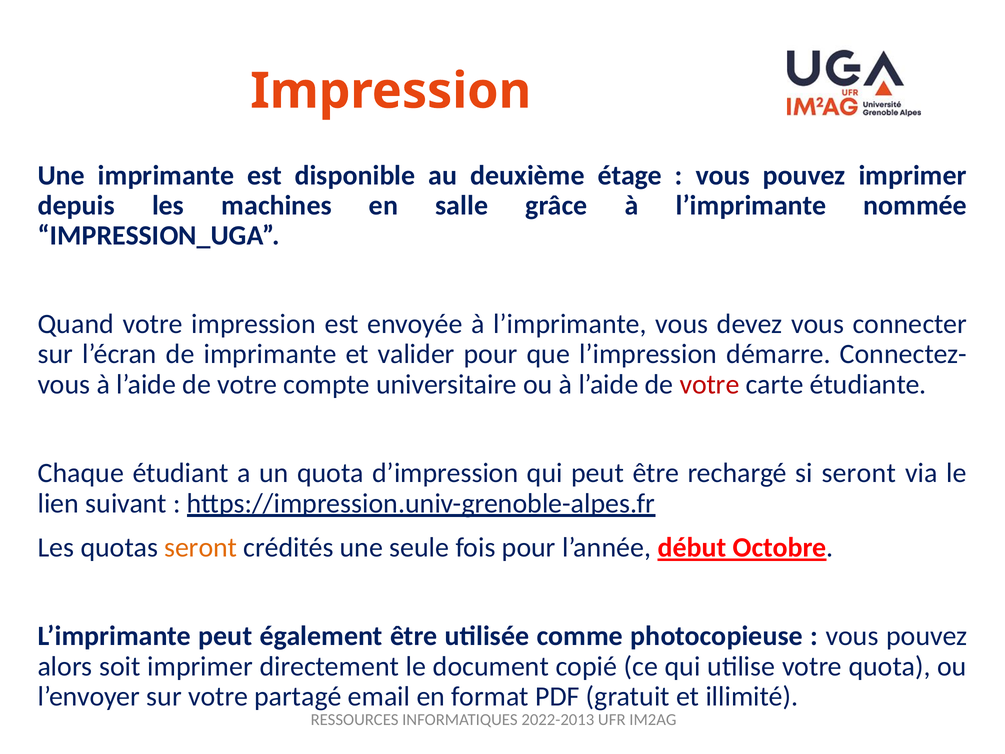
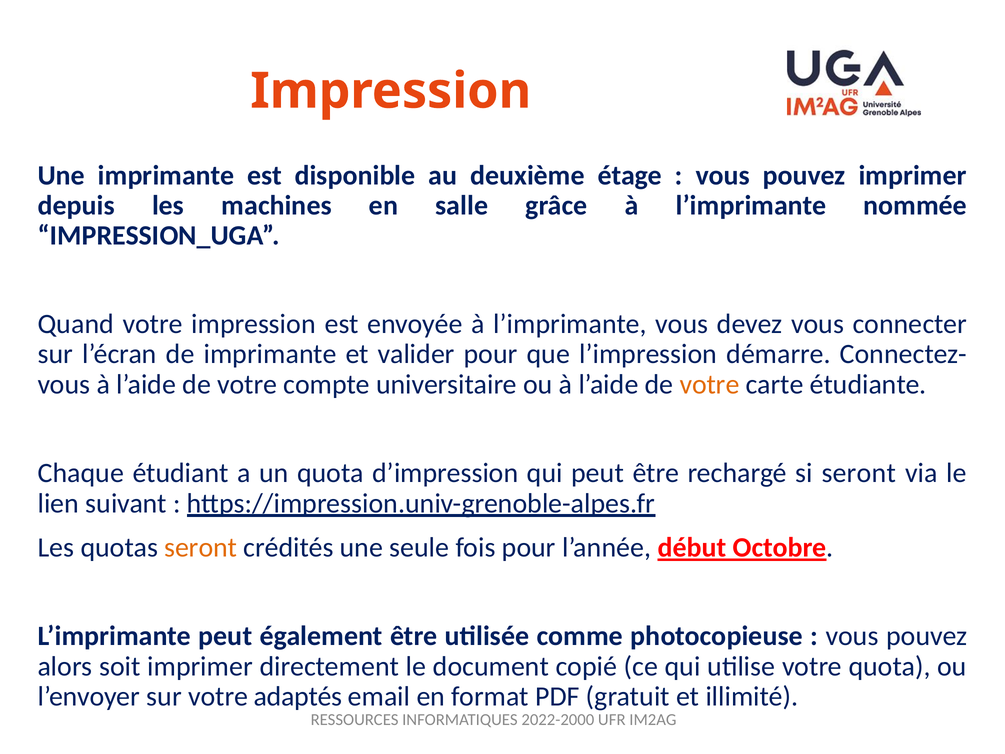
votre colour: red -> orange (710, 384)
partagé: partagé -> adaptés (298, 696)
2022-2013: 2022-2013 -> 2022-2000 (558, 720)
